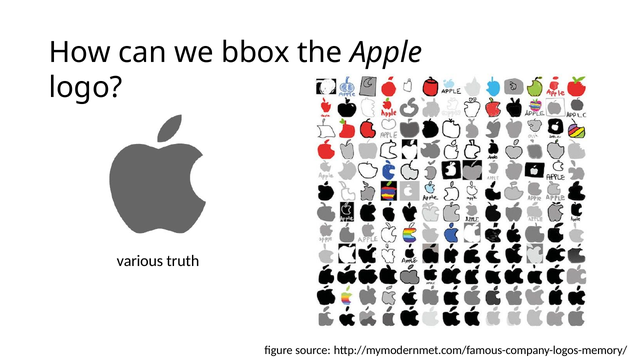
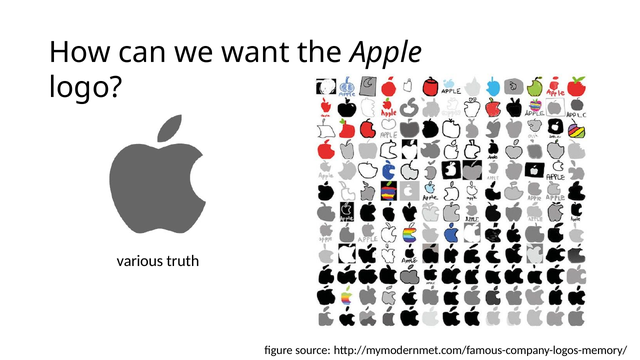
bbox: bbox -> want (255, 52)
